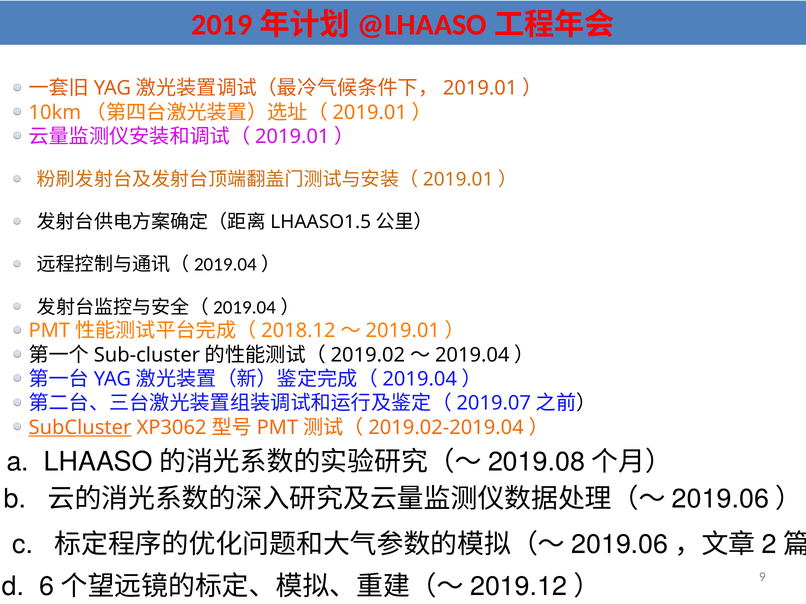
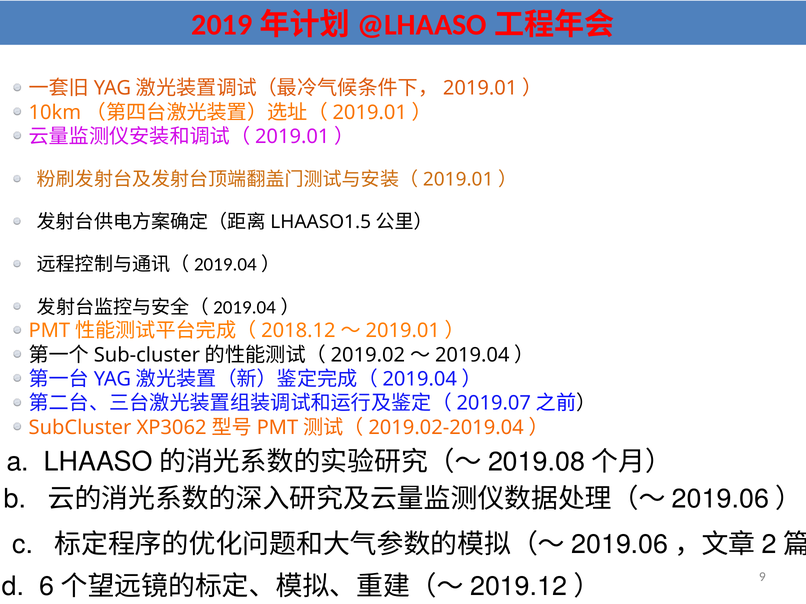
SubCluster underline: present -> none (80, 428)
